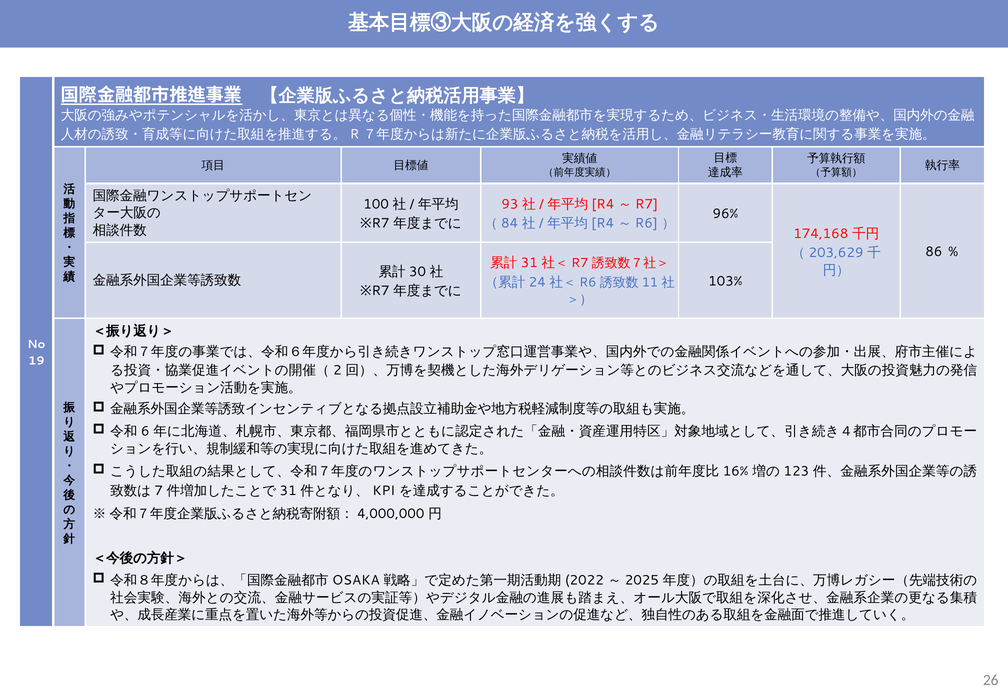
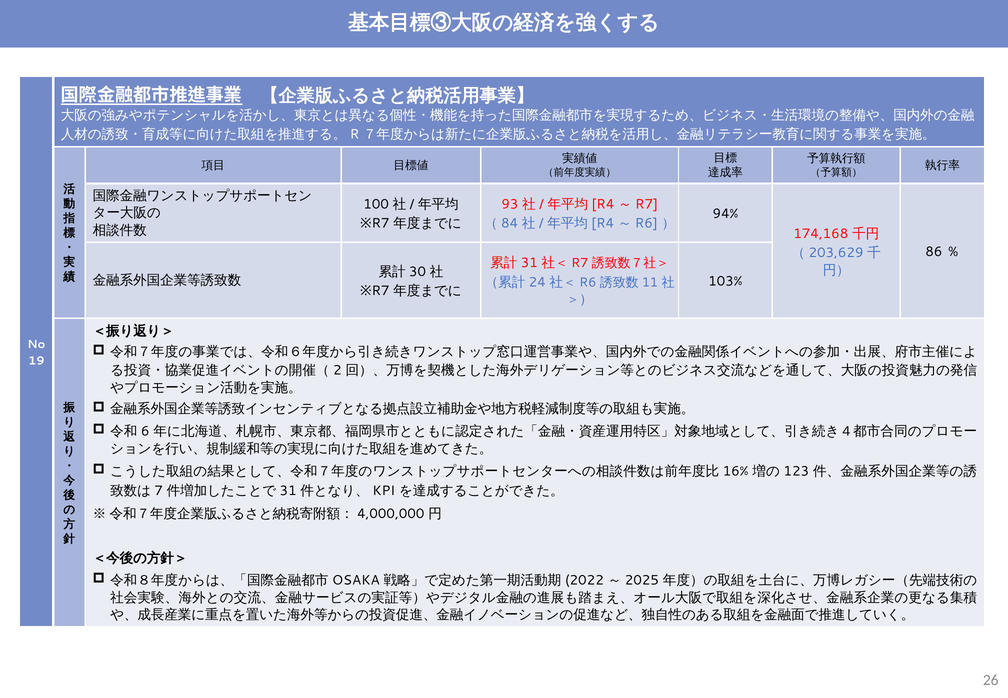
96%: 96% -> 94% (725, 214)
